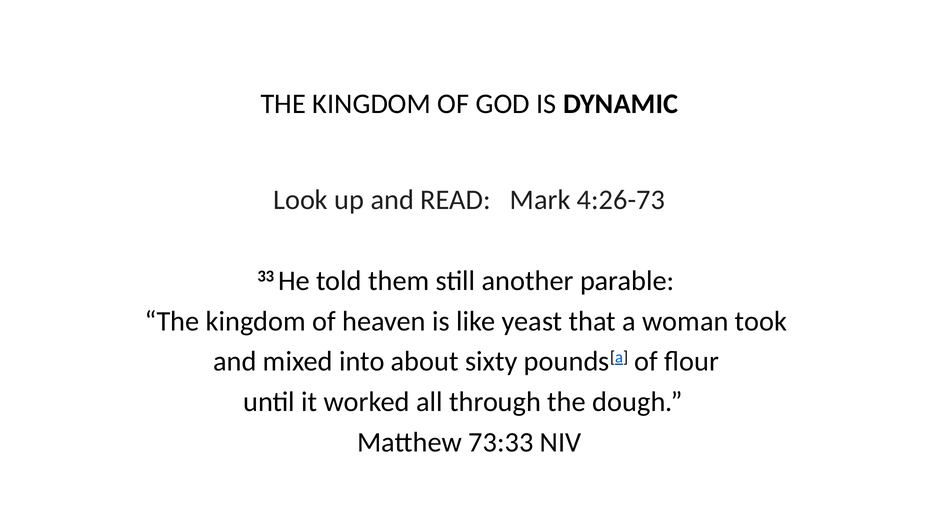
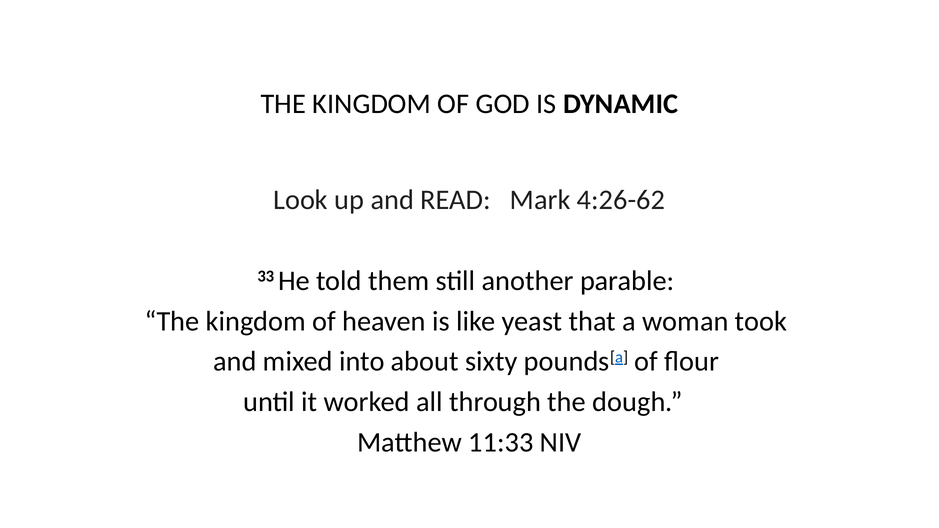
4:26-73: 4:26-73 -> 4:26-62 (621, 200)
73:33: 73:33 -> 11:33 (501, 443)
